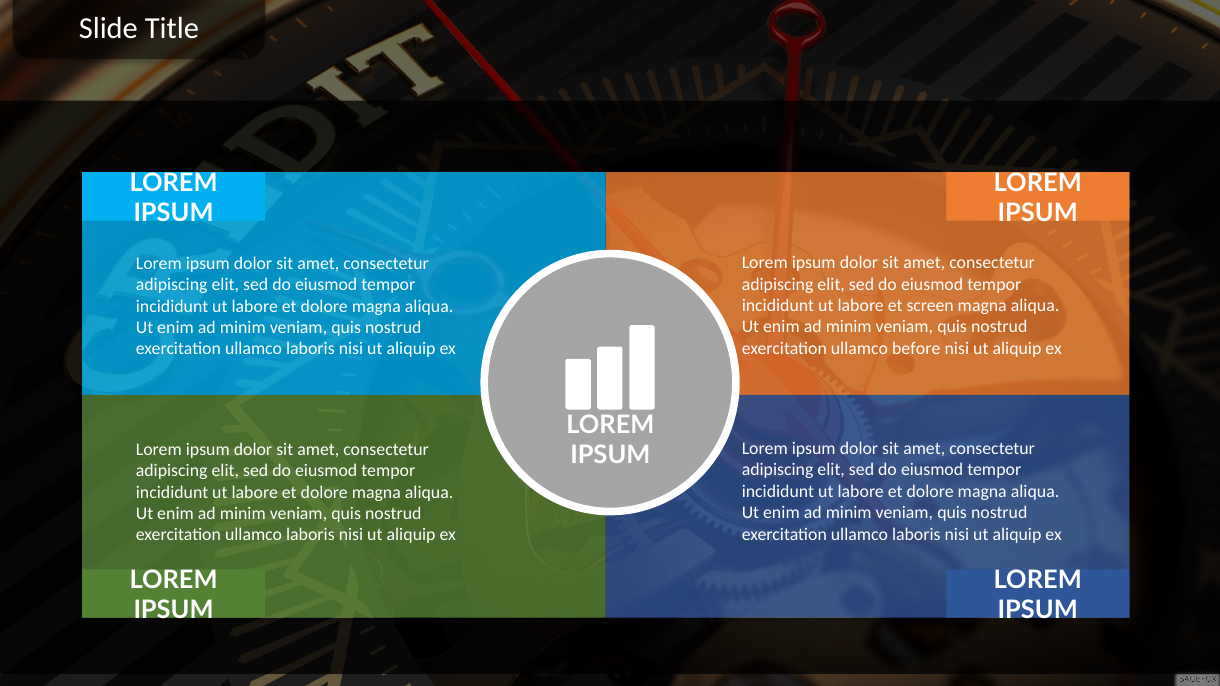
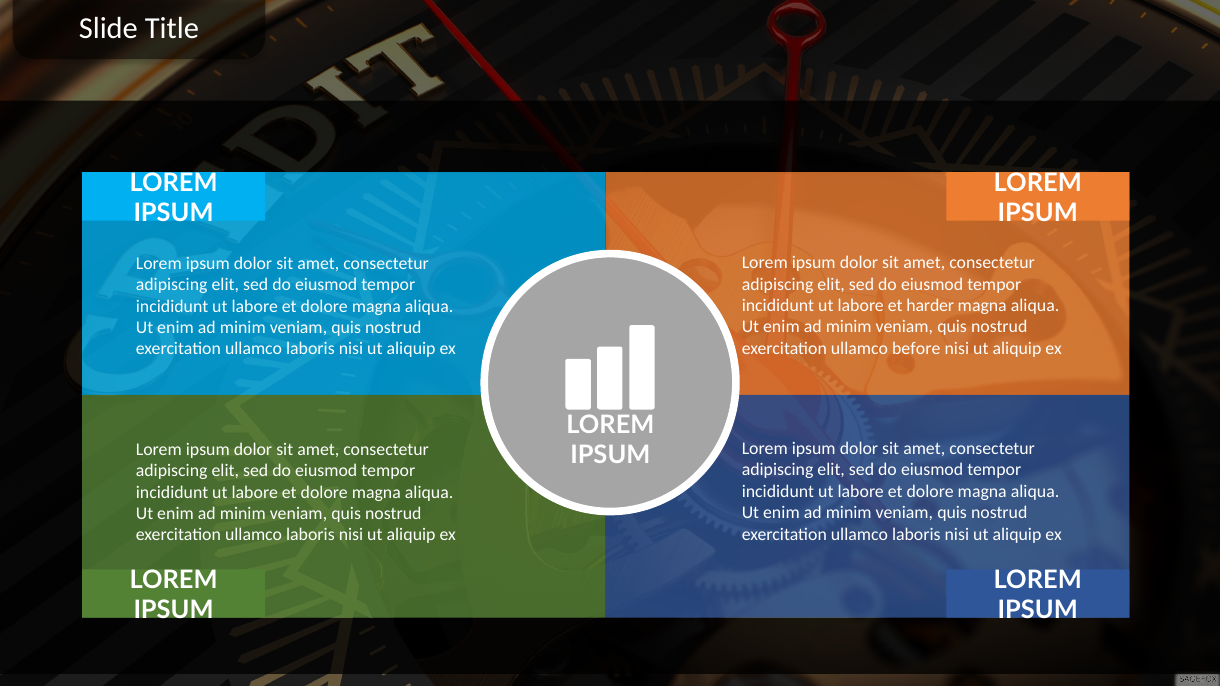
screen: screen -> harder (930, 306)
